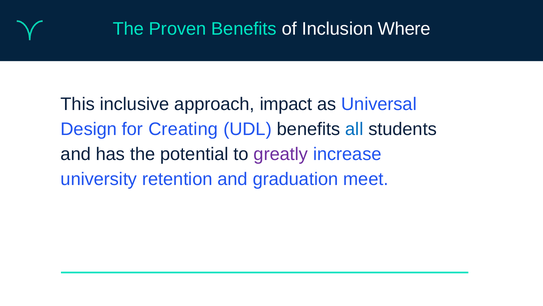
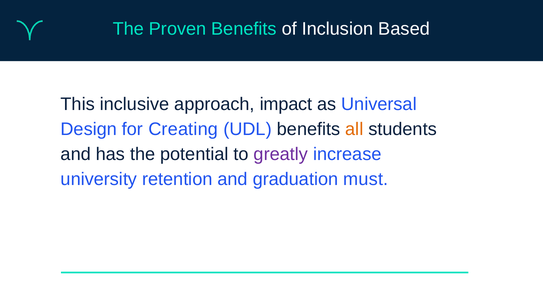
Where: Where -> Based (404, 29)
all colour: blue -> orange (354, 129)
meet: meet -> must (366, 179)
